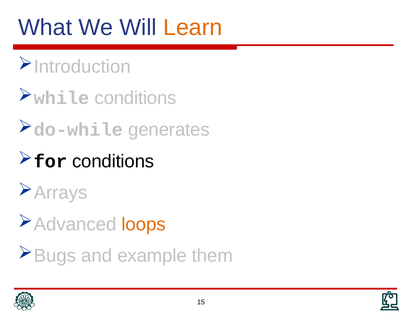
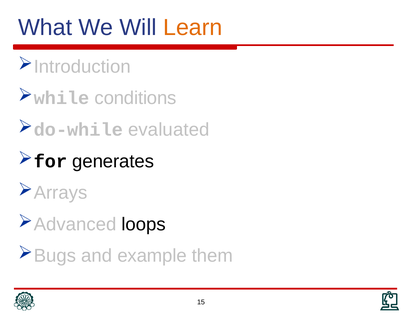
generates: generates -> evaluated (169, 130)
for conditions: conditions -> generates (113, 161)
loops colour: orange -> black (144, 225)
